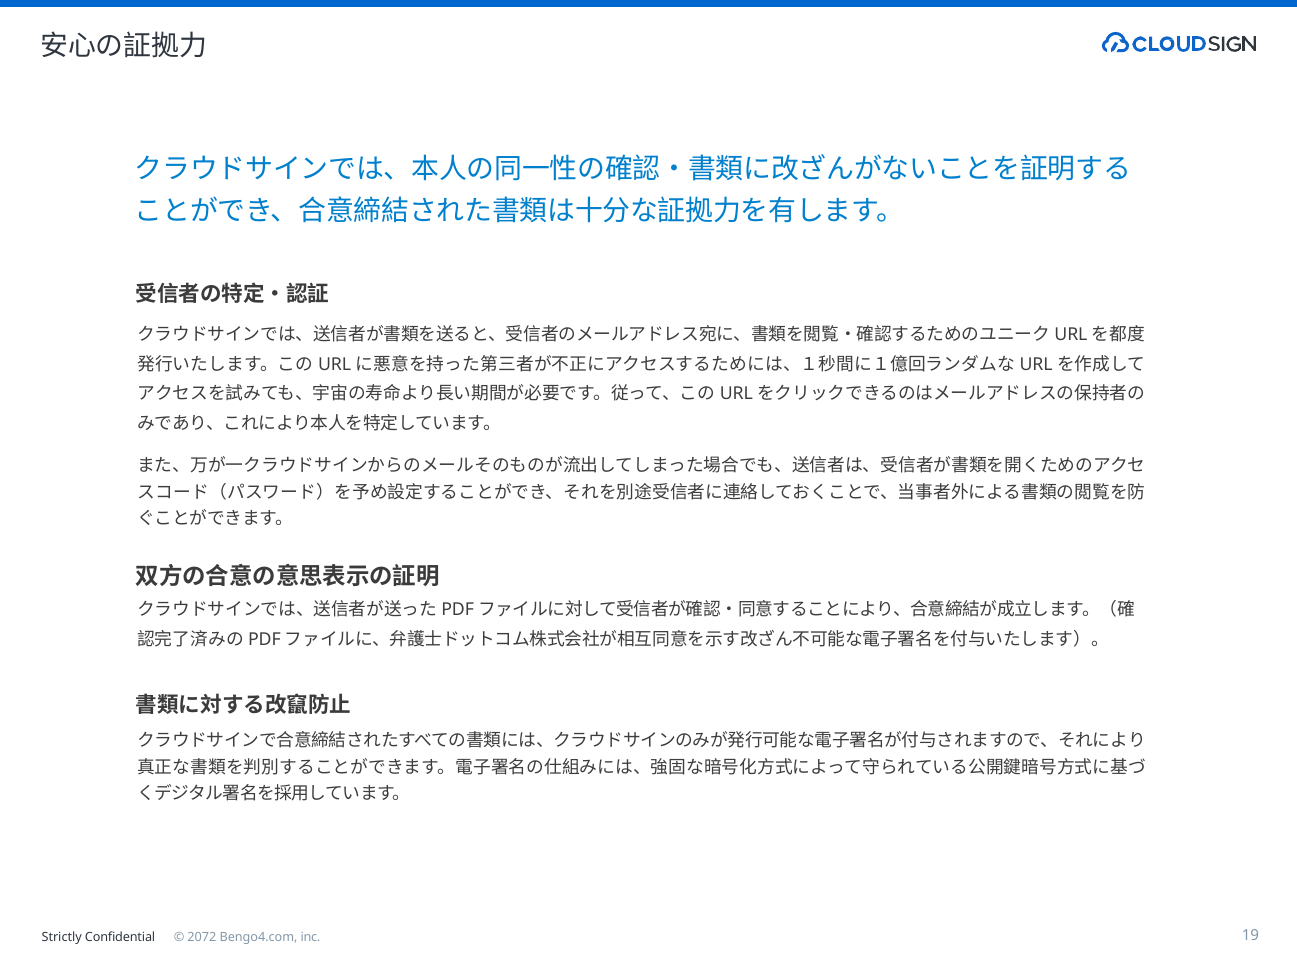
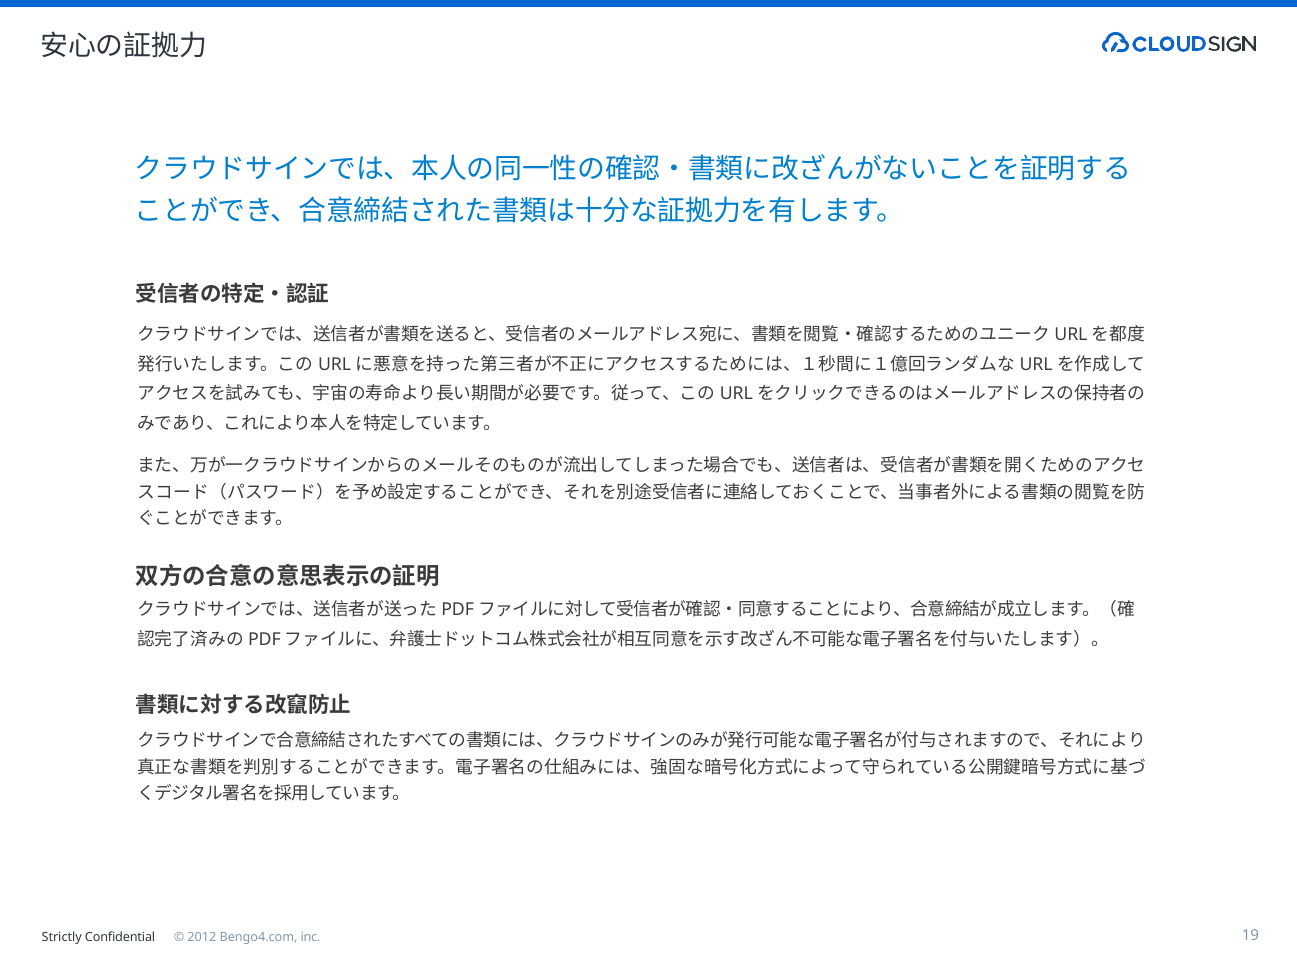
2072: 2072 -> 2012 (202, 937)
